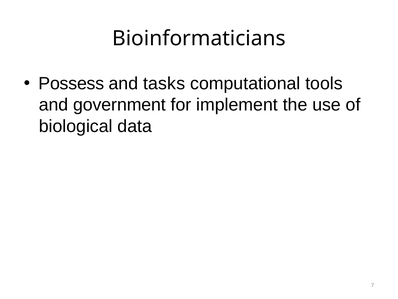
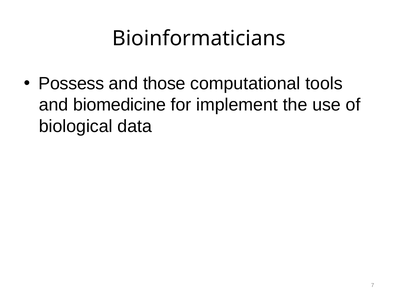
tasks: tasks -> those (164, 83)
government: government -> biomedicine (120, 105)
